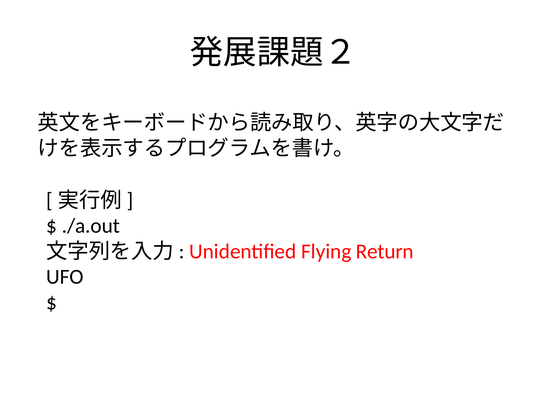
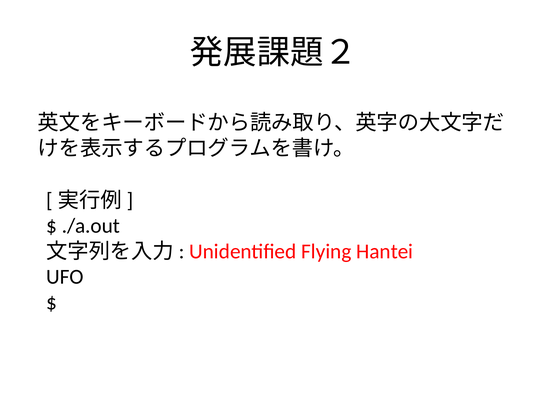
Return: Return -> Hantei (385, 252)
